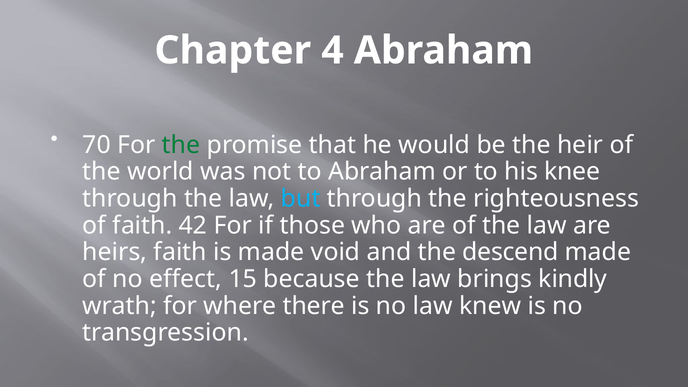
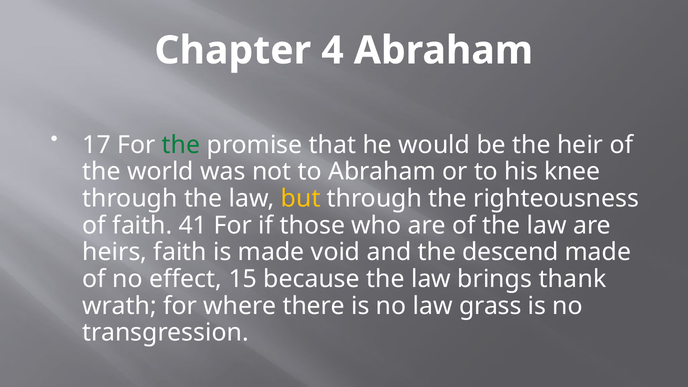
70: 70 -> 17 (97, 145)
but colour: light blue -> yellow (301, 199)
42: 42 -> 41 (193, 225)
kindly: kindly -> thank (573, 279)
knew: knew -> grass (490, 306)
